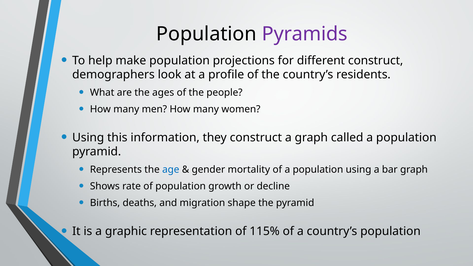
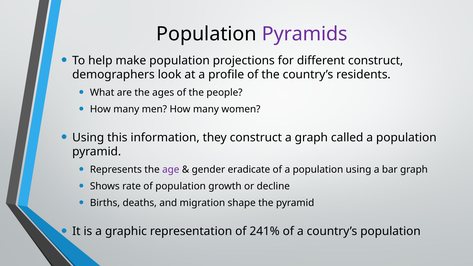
age colour: blue -> purple (171, 170)
mortality: mortality -> eradicate (249, 170)
115%: 115% -> 241% (265, 231)
